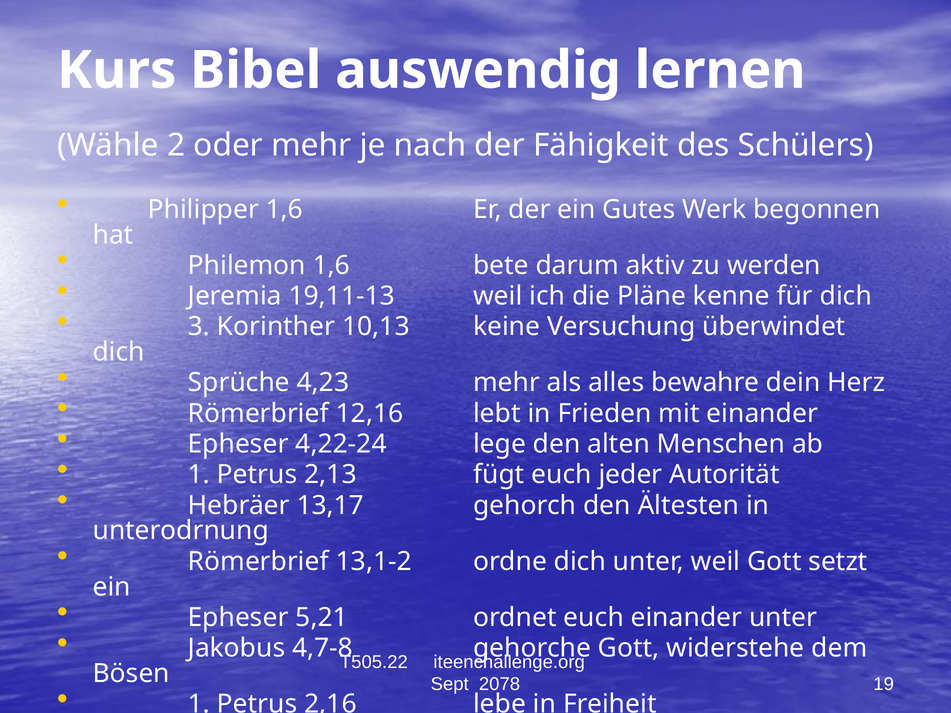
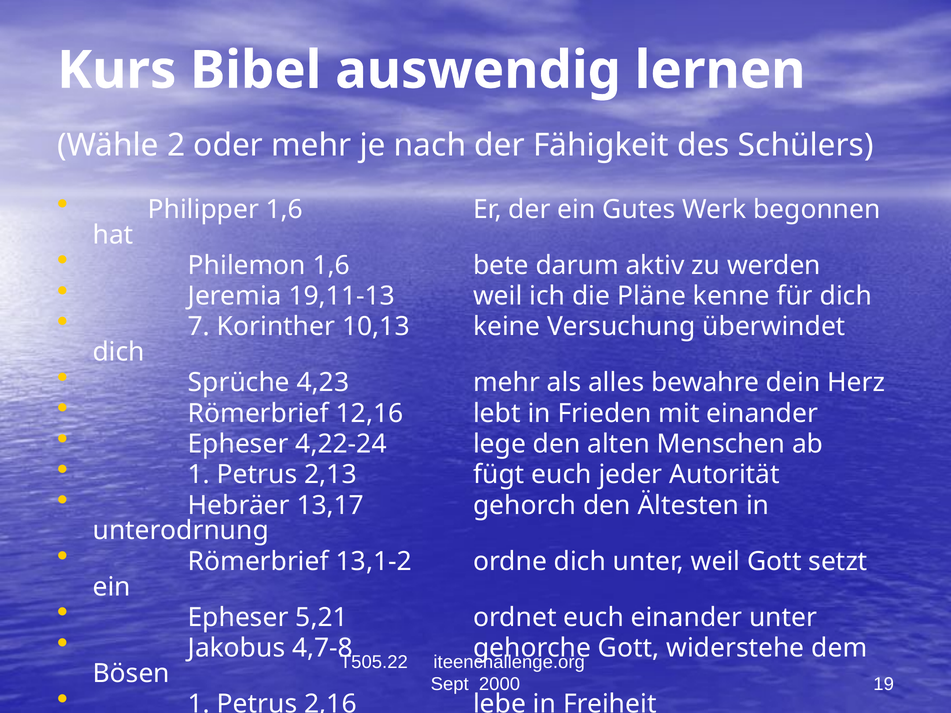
3: 3 -> 7 (199, 327)
2078: 2078 -> 2000 (500, 684)
